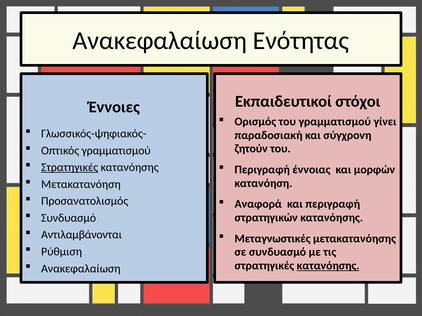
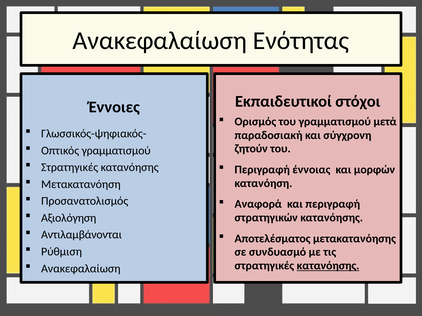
γίνει: γίνει -> μετά (385, 122)
Στρατηγικές underline: present -> none (70, 168)
Συνδυασμό: Συνδυασμό -> Αξιολόγηση (69, 218)
Μεταγνωστικές: Μεταγνωστικές -> Αποτελέσματος (273, 239)
